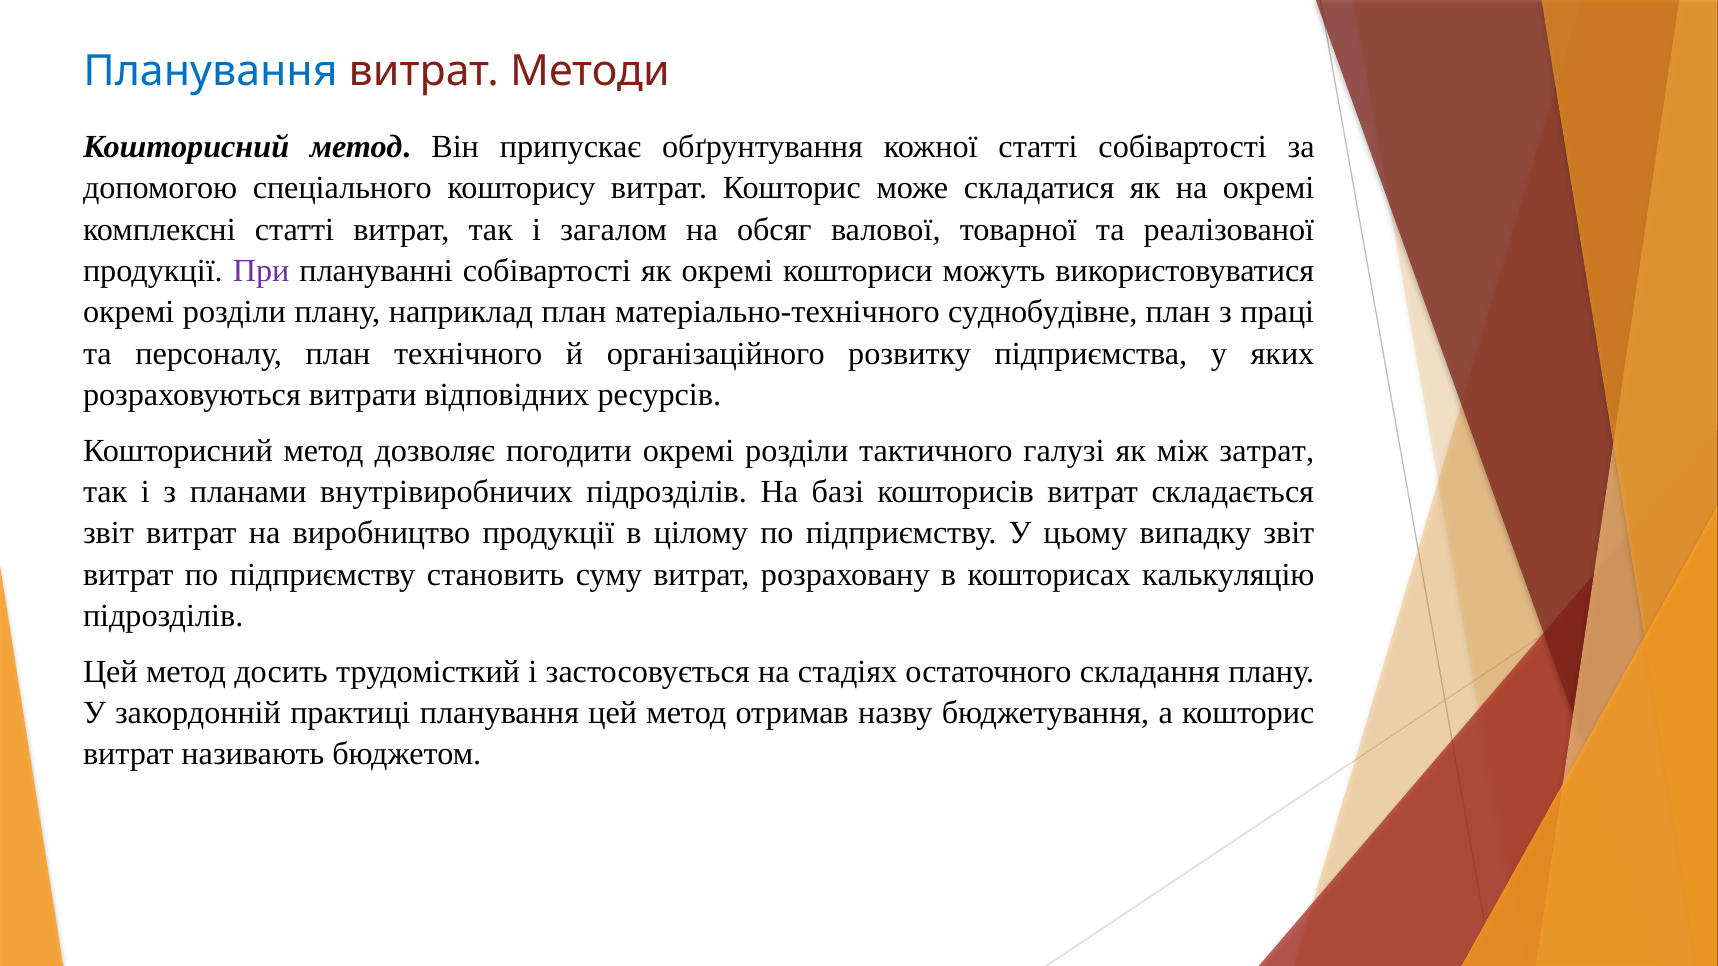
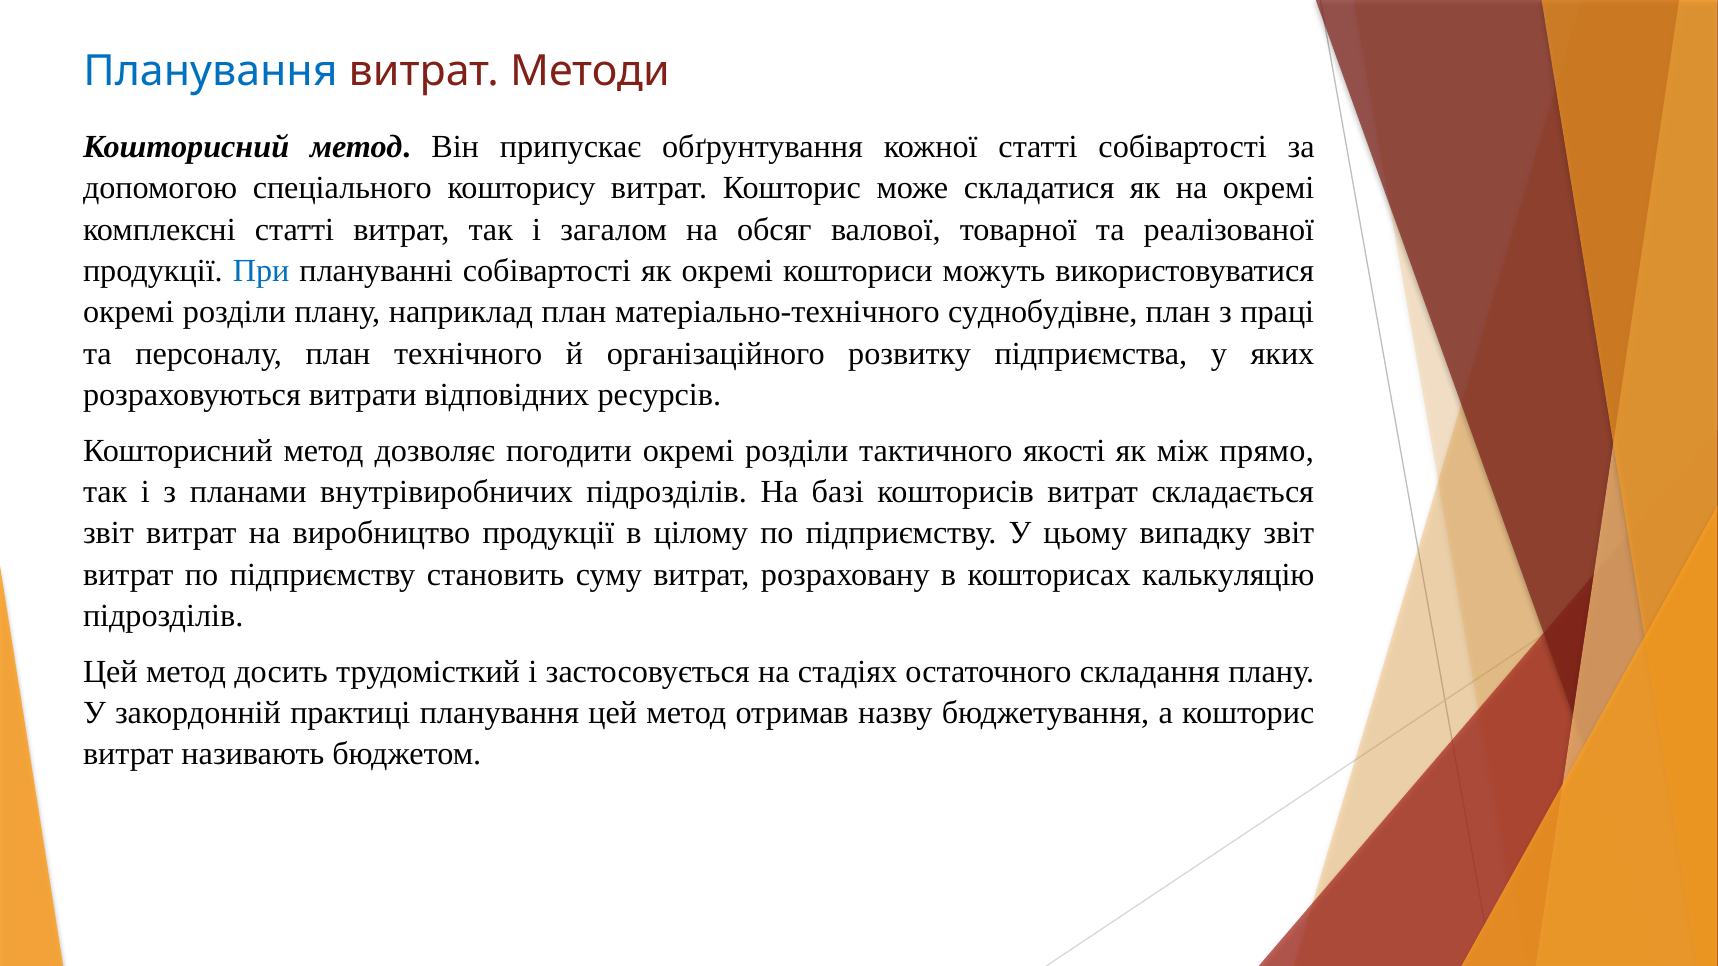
При colour: purple -> blue (261, 271)
галузі: галузі -> якості (1064, 451)
затрат: затрат -> прямо (1267, 451)
